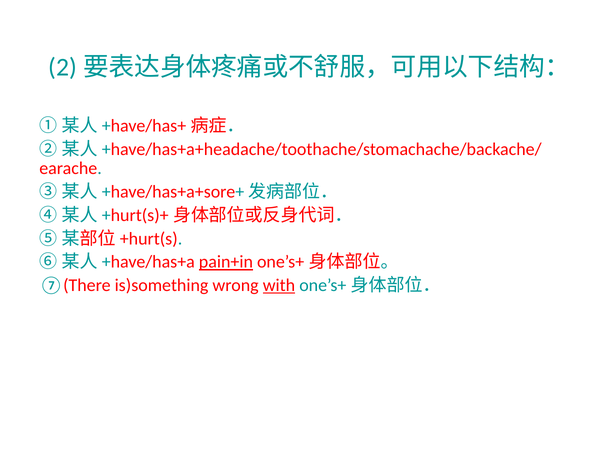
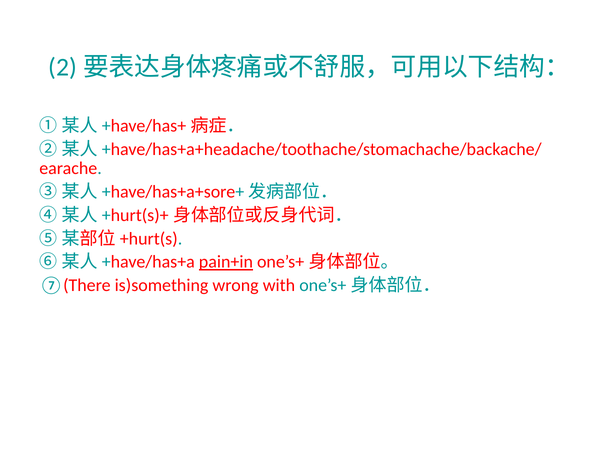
with underline: present -> none (279, 285)
